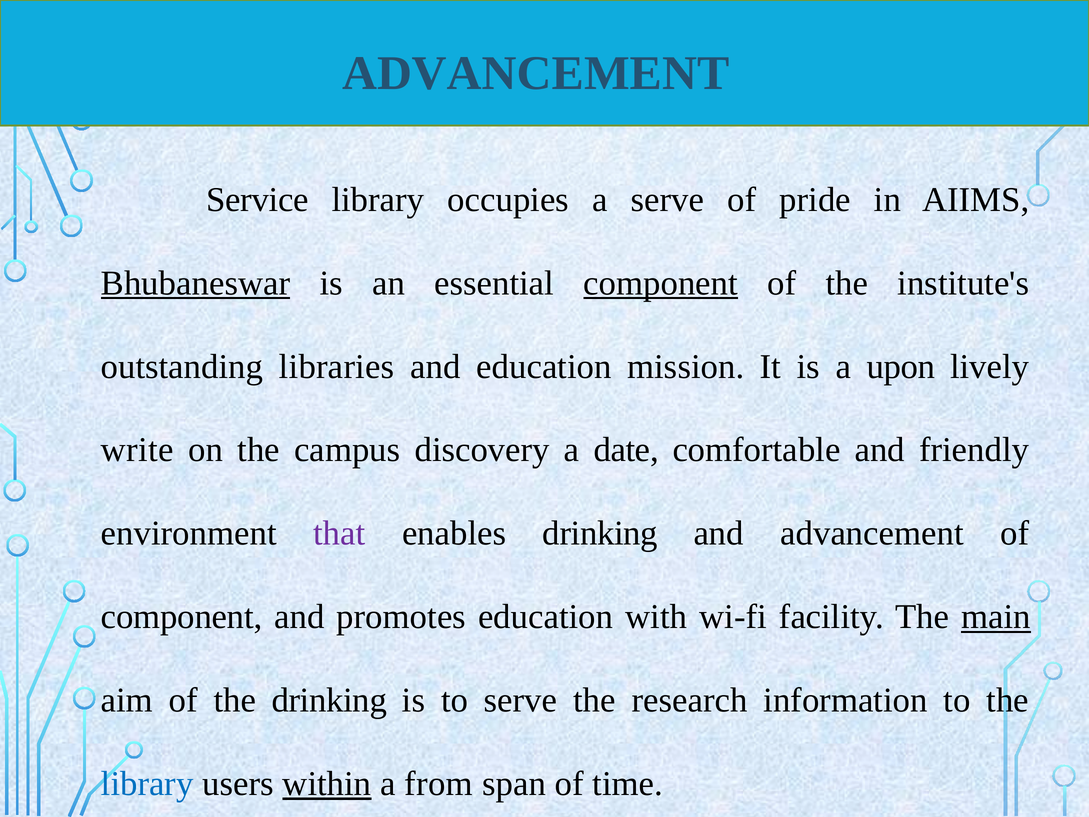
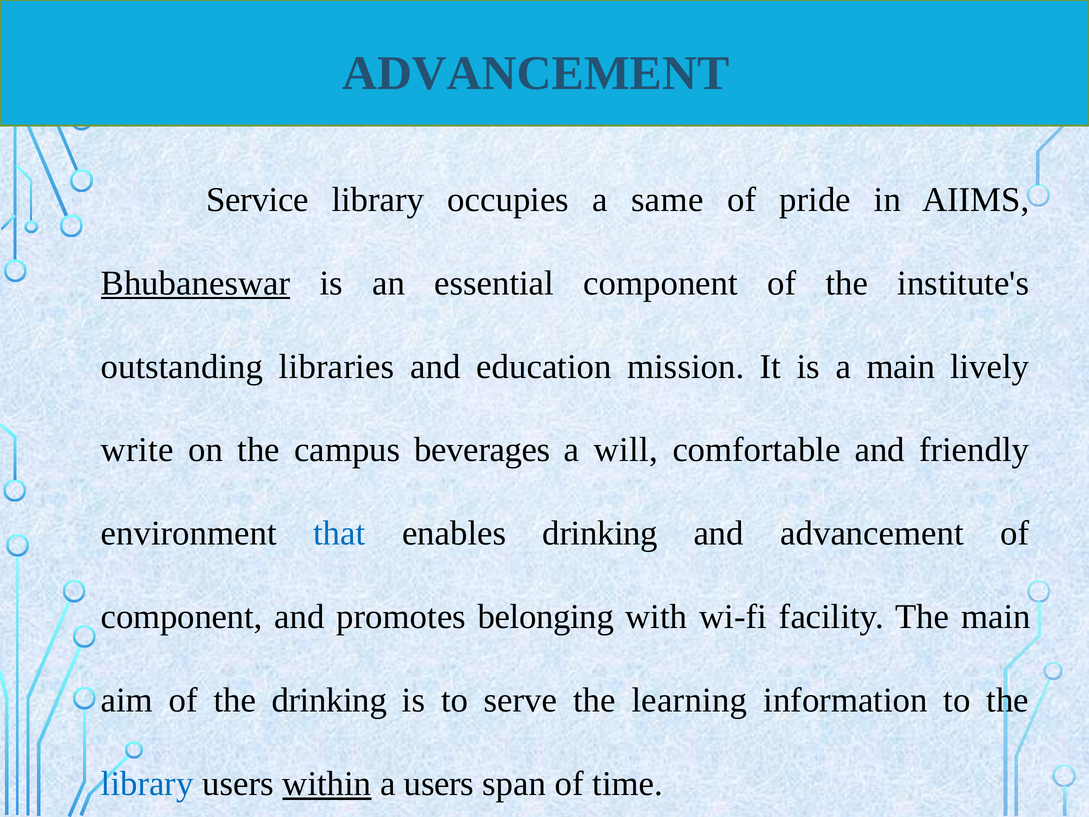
a serve: serve -> same (667, 200)
component underline: present -> none (661, 283)
a upon: upon -> main (901, 366)
discovery: discovery -> beverages (482, 450)
date: date -> will (626, 450)
that colour: purple -> blue (339, 533)
promotes education: education -> belonging (546, 617)
main underline: present -> none (996, 617)
research: research -> learning (689, 700)
a from: from -> users (439, 784)
